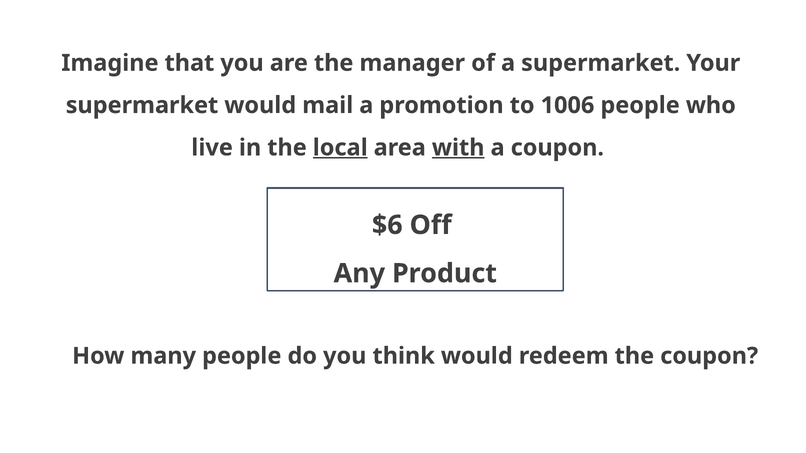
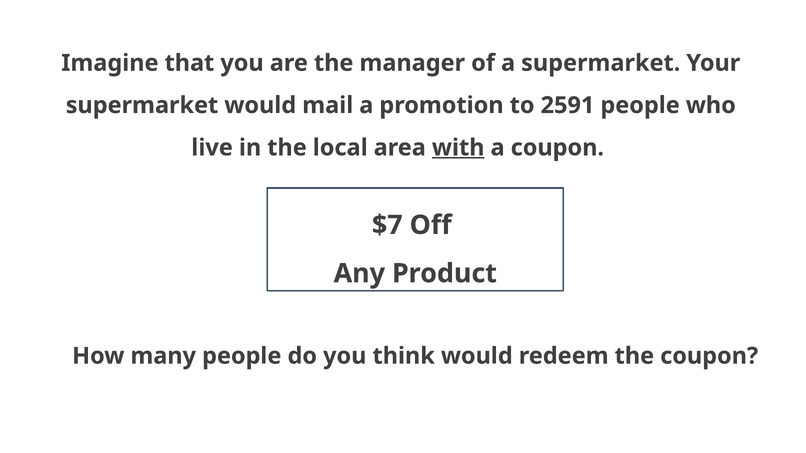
1006: 1006 -> 2591 (567, 105)
local underline: present -> none (340, 148)
$6: $6 -> $7 (387, 225)
